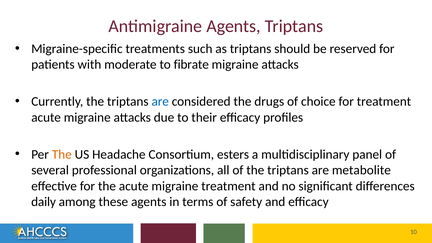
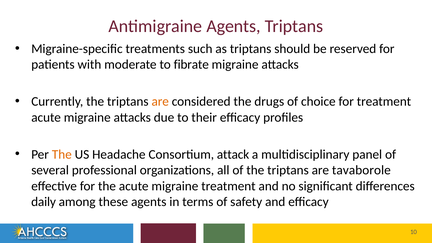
are colour: blue -> orange (160, 102)
esters: esters -> attack (233, 154)
metabolite: metabolite -> tavaborole (361, 170)
